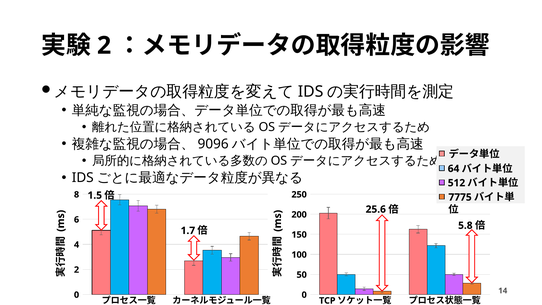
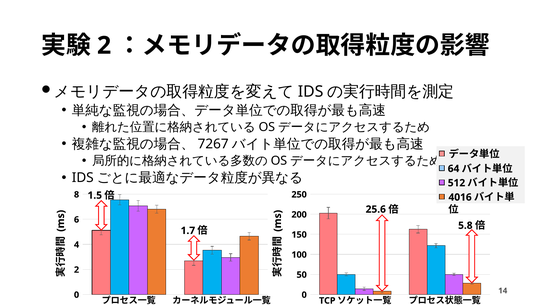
9096: 9096 -> 7267 (213, 144)
7775: 7775 -> 4016 (460, 197)
